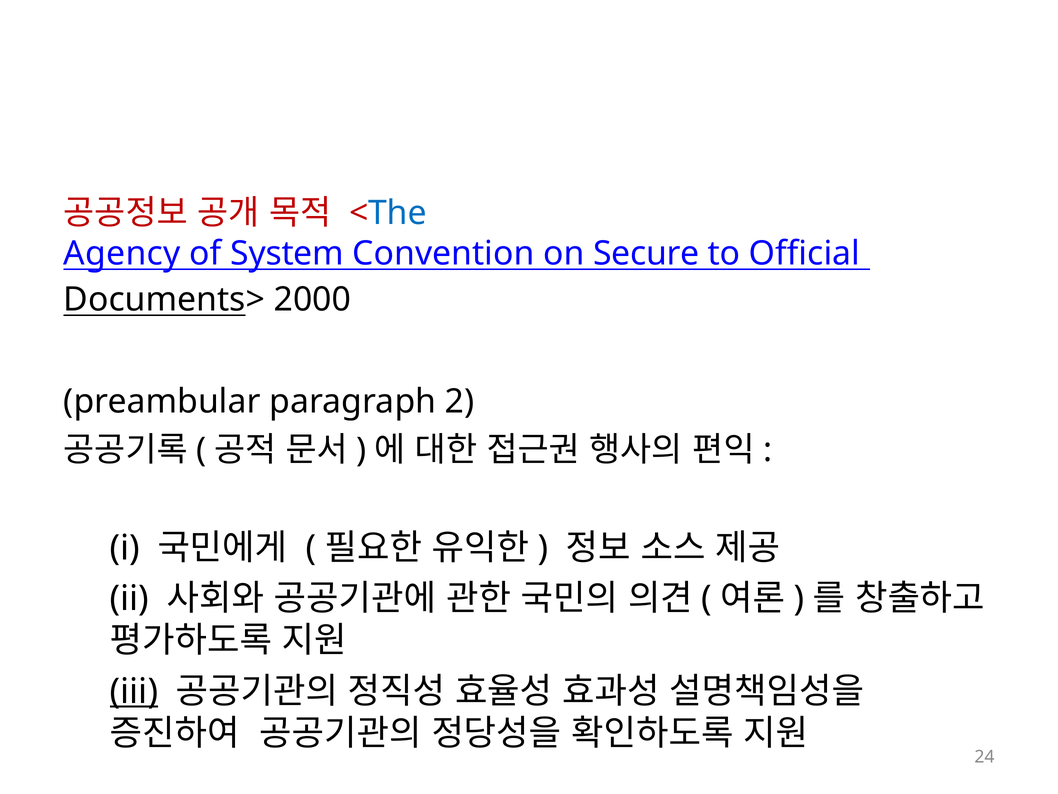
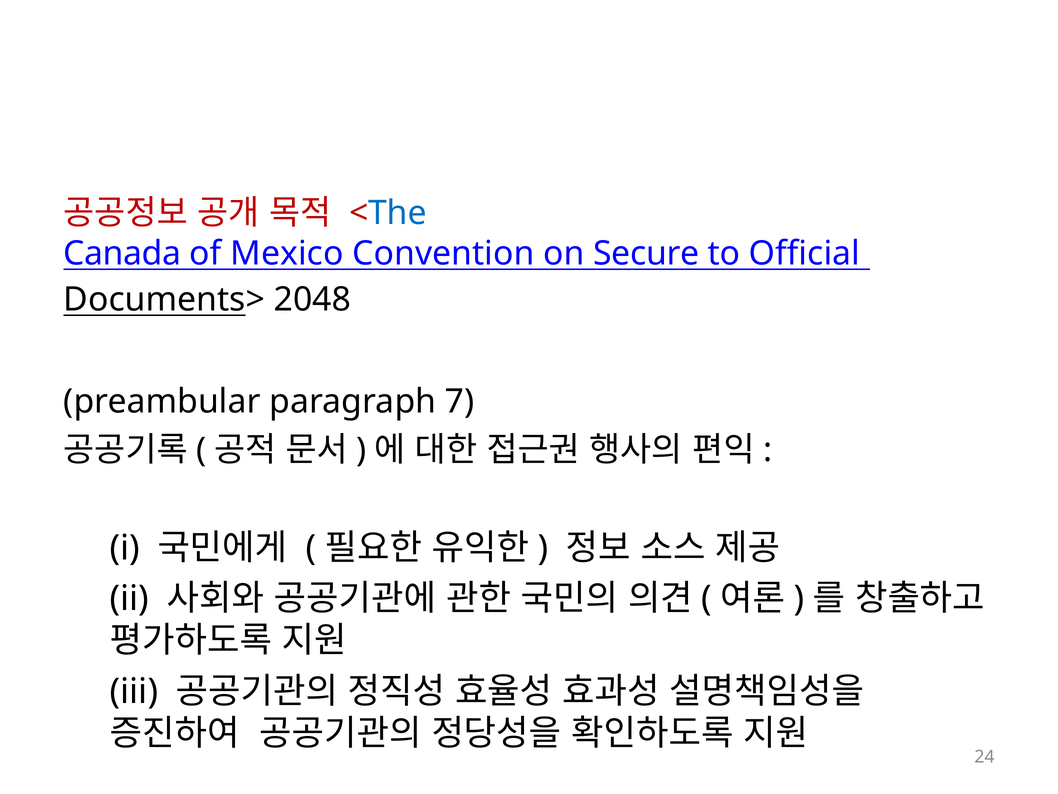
Agency: Agency -> Canada (122, 254)
System: System -> Mexico (287, 254)
2000: 2000 -> 2048 (312, 300)
2: 2 -> 7 (460, 401)
iii underline: present -> none (134, 691)
